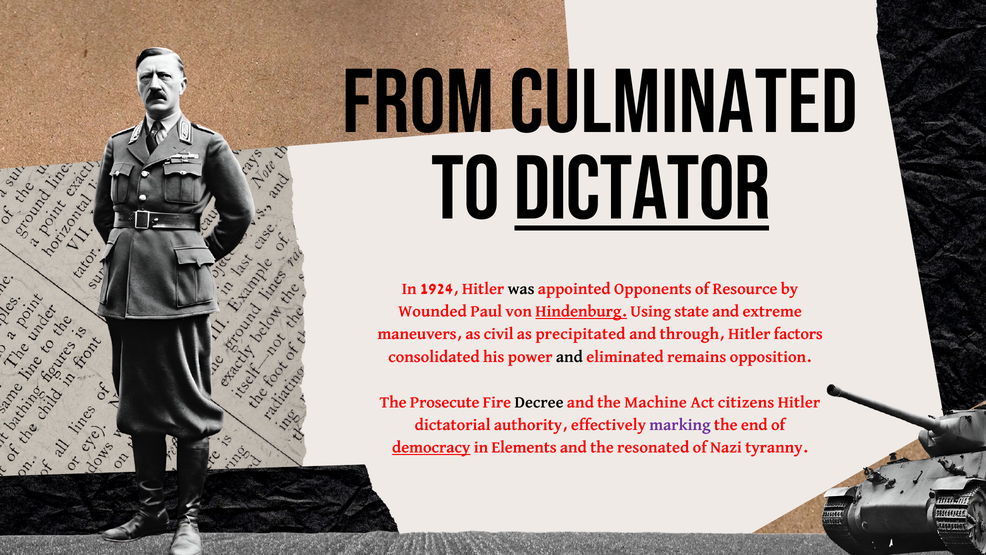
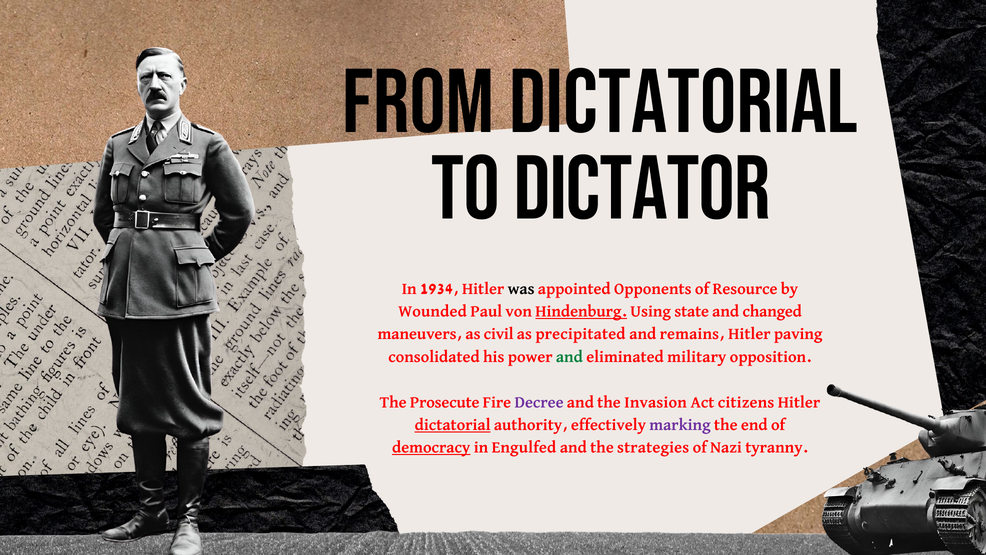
From Culminated: Culminated -> Dictatorial (684, 102)
Dictator underline: present -> none (642, 189)
1924: 1924 -> 1934 (439, 289)
extreme: extreme -> changed (772, 311)
through: through -> remains (692, 334)
factors: factors -> paving (798, 334)
and colour: black -> green (569, 357)
remains: remains -> military (697, 357)
Decree colour: black -> purple (539, 402)
Machine: Machine -> Invasion (656, 402)
dictatorial underline: none -> present (453, 425)
Elements: Elements -> Engulfed (524, 447)
resonated: resonated -> strategies (653, 447)
